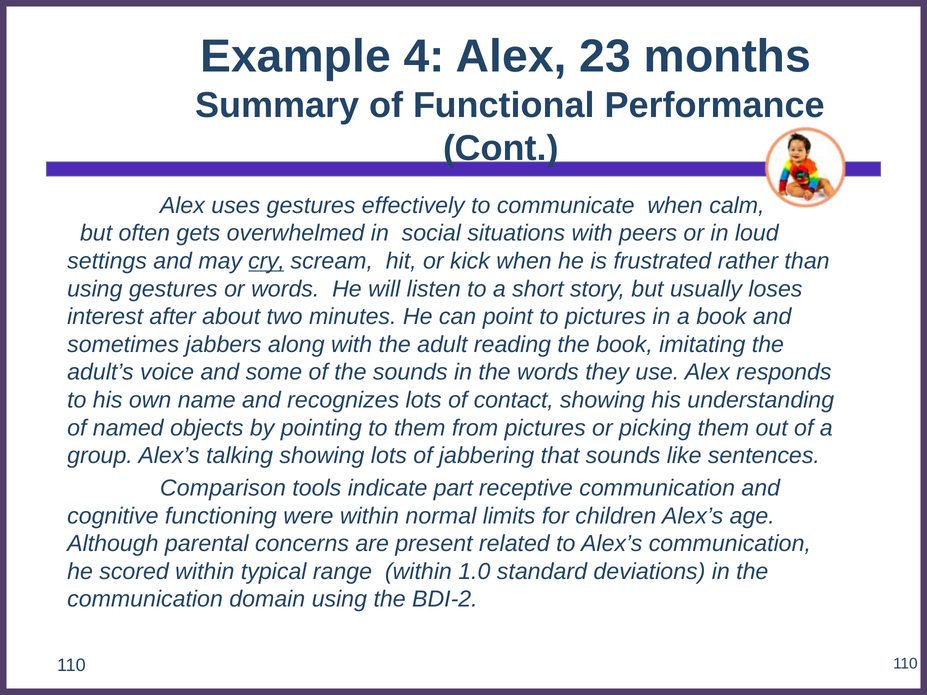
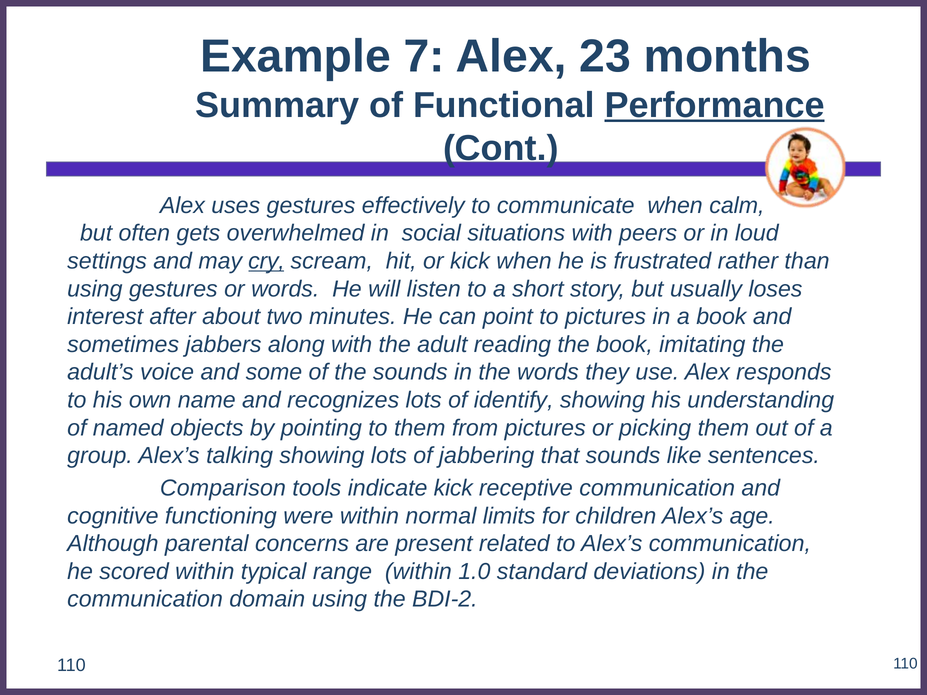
4: 4 -> 7 (424, 56)
Performance underline: none -> present (715, 105)
contact: contact -> identify (514, 400)
indicate part: part -> kick (453, 488)
